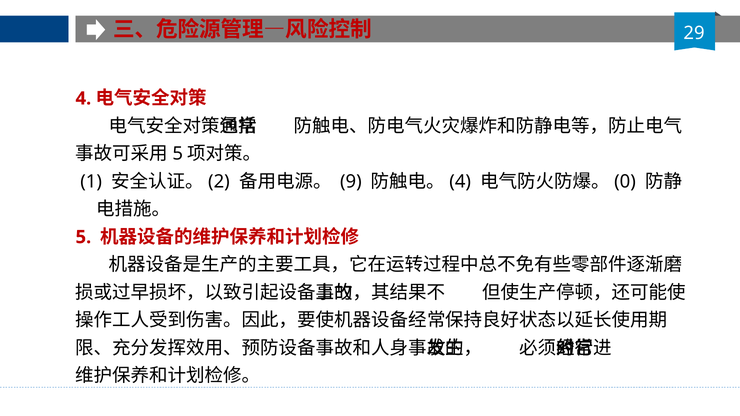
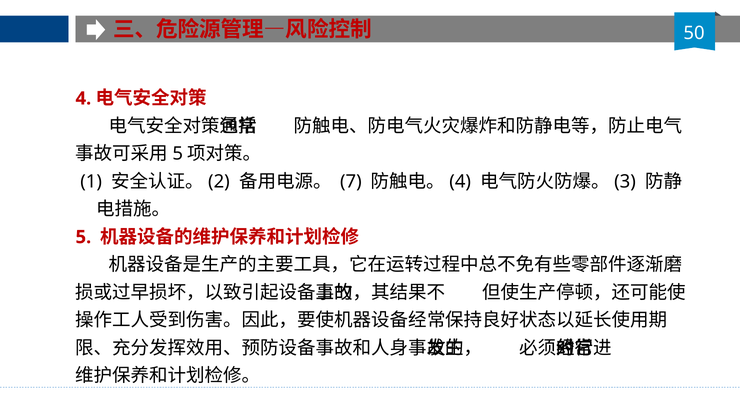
29: 29 -> 50 (694, 33)
9: 9 -> 7 (351, 182)
0: 0 -> 3 (625, 182)
